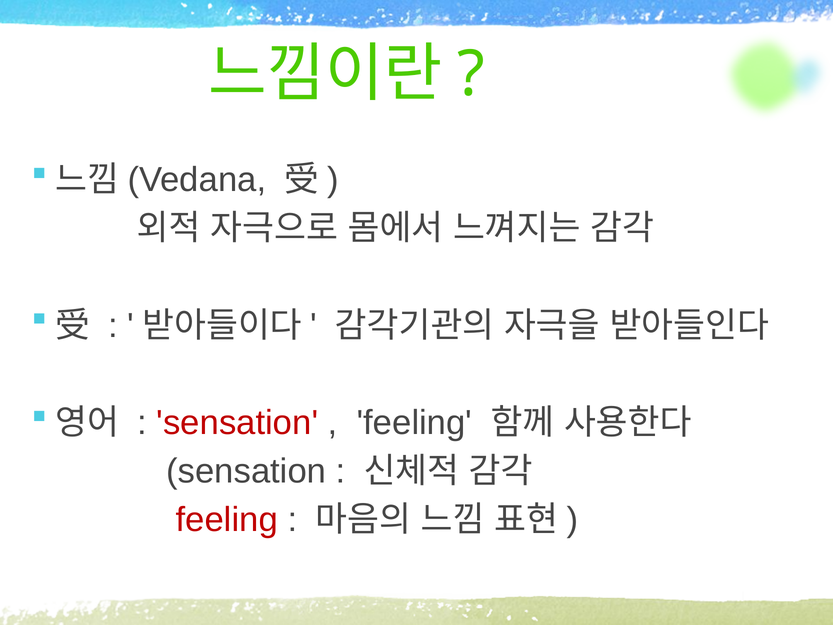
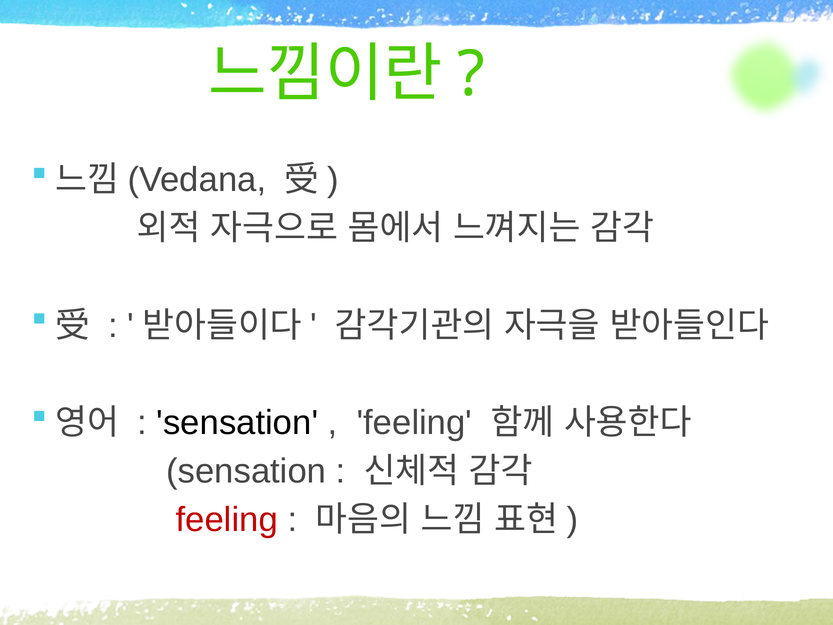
sensation colour: red -> black (237, 423)
